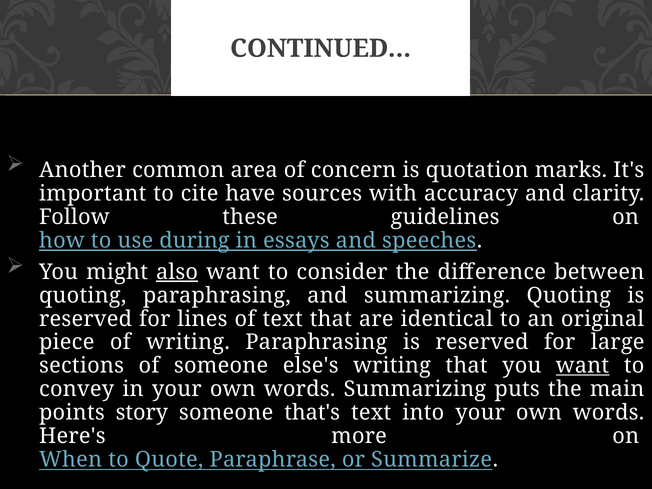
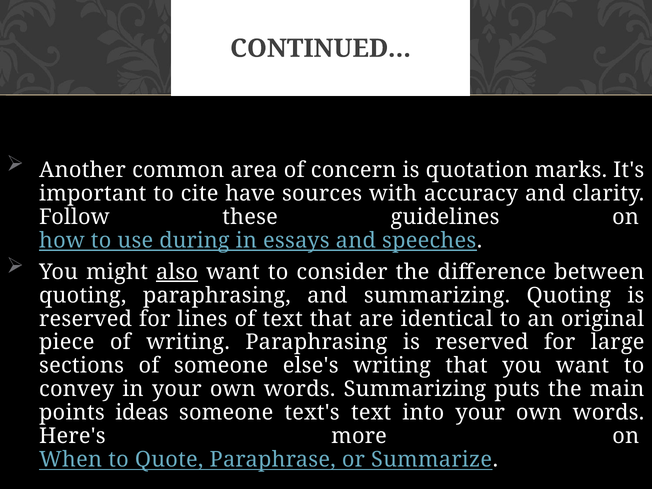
want underline: present -> none (582, 366)
story: story -> ideas (142, 413)
that's: that's -> text's (312, 413)
